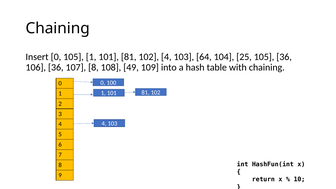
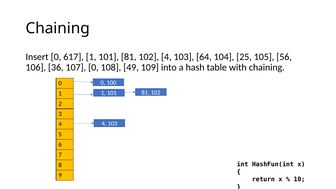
0 105: 105 -> 617 (74, 57)
105 36: 36 -> 56 (284, 57)
107 8: 8 -> 0 (93, 67)
